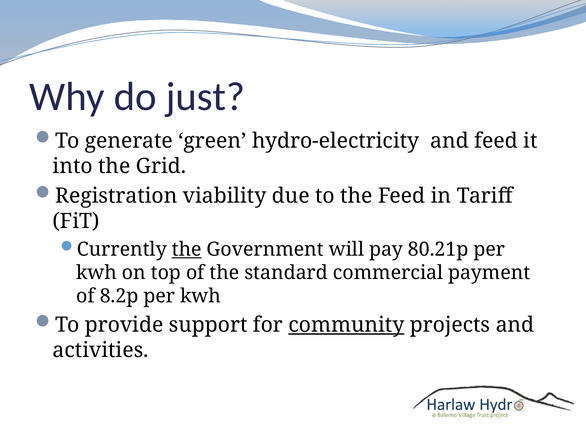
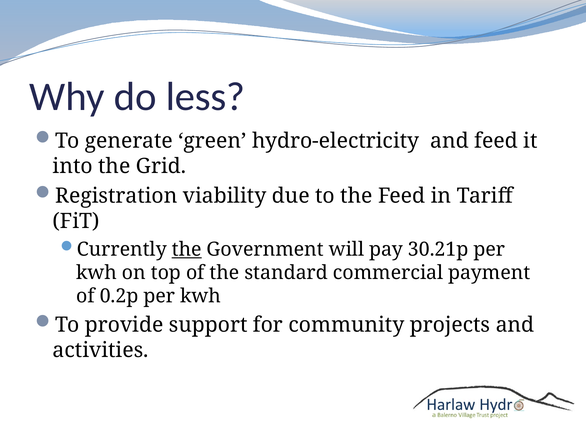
just: just -> less (205, 97)
80.21p: 80.21p -> 30.21p (438, 250)
8.2p: 8.2p -> 0.2p (119, 297)
community underline: present -> none (346, 325)
